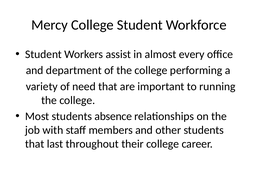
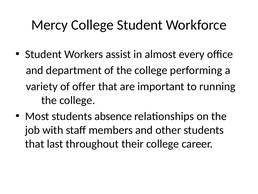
need: need -> offer (84, 86)
